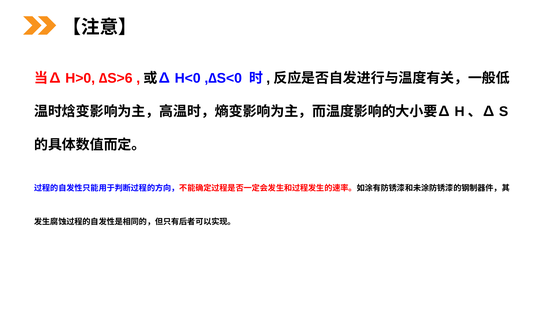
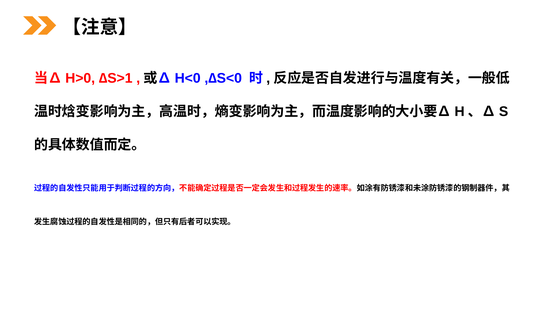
∆S>6: ∆S>6 -> ∆S>1 (116, 78)
